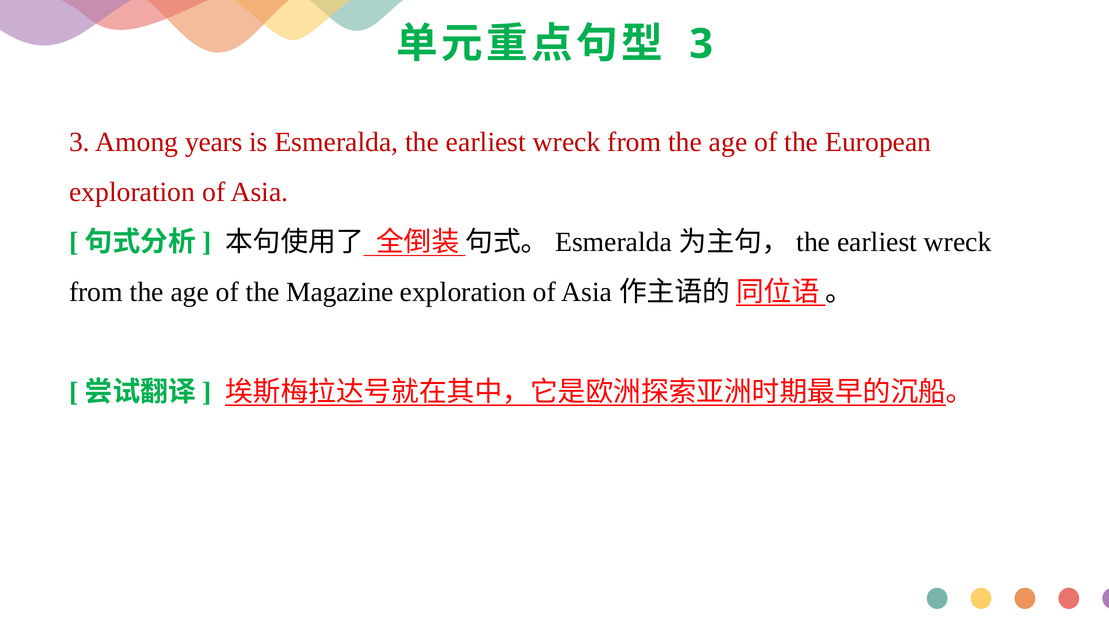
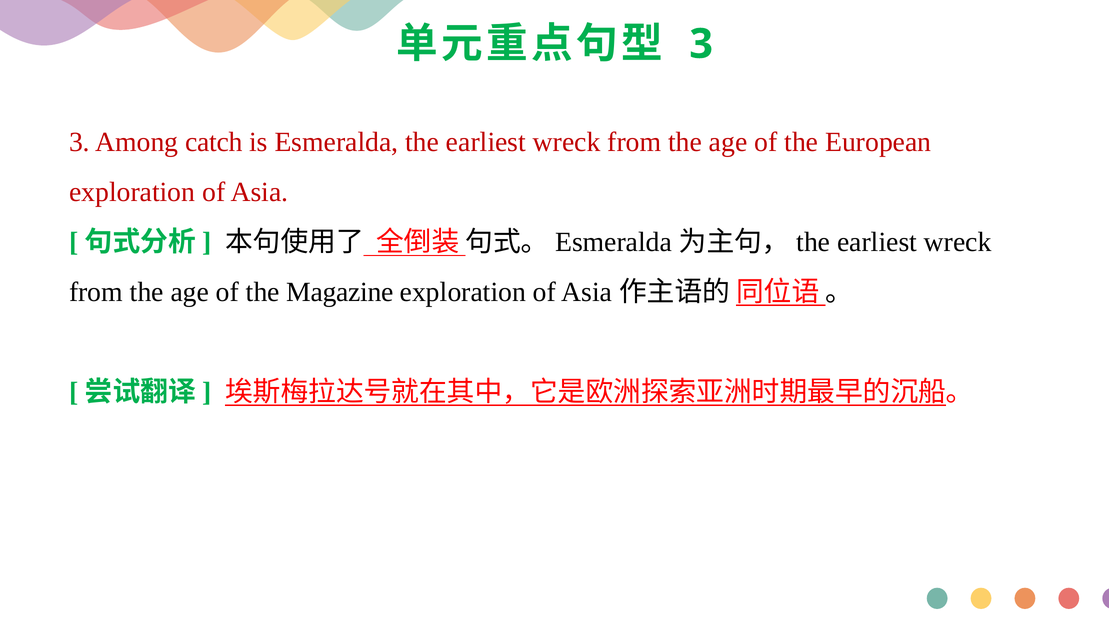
years: years -> catch (214, 142)
